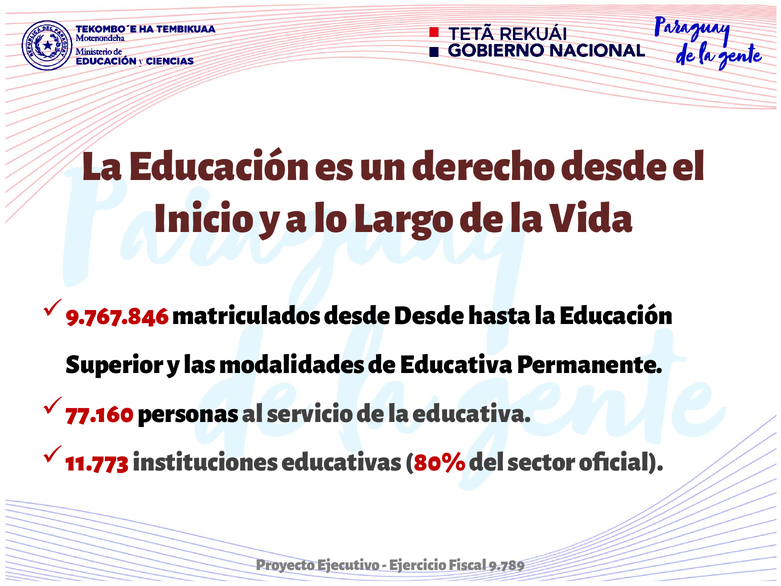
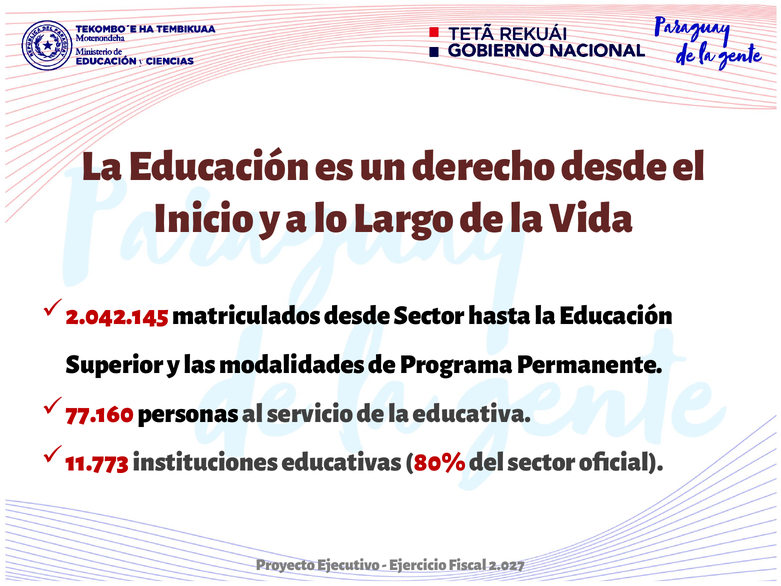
9.767.846: 9.767.846 -> 2.042.145 (117, 315)
desde Desde: Desde -> Sector (429, 315)
de Educativa: Educativa -> Programa (456, 364)
9.789: 9.789 -> 2.027 (507, 565)
